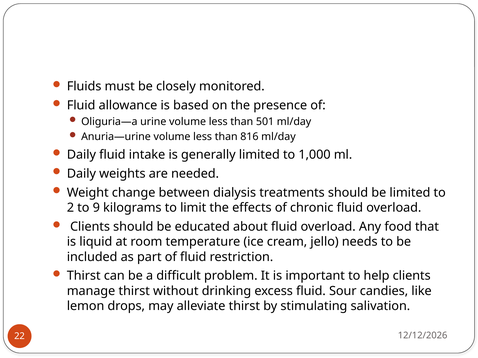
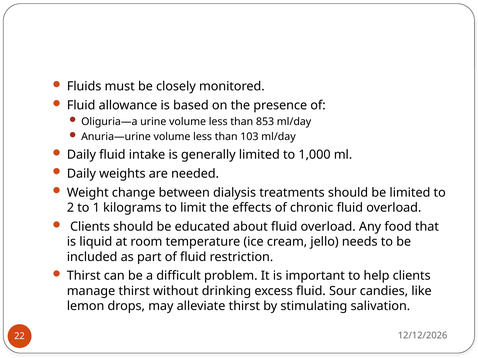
501: 501 -> 853 (265, 122)
816: 816 -> 103 (249, 137)
9: 9 -> 1 (96, 208)
